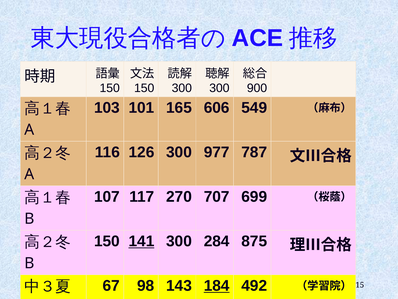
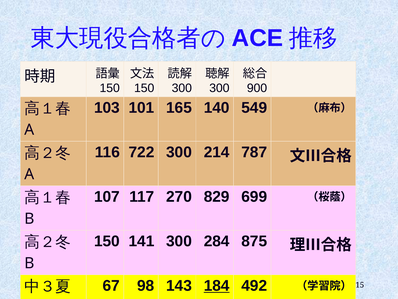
606: 606 -> 140 (217, 108)
126: 126 -> 722 (141, 152)
977: 977 -> 214 (217, 152)
707: 707 -> 829 (217, 196)
141 underline: present -> none (141, 241)
